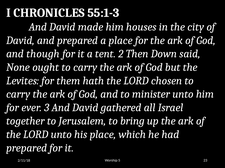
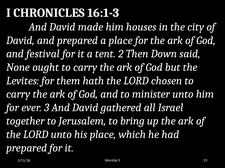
55:1-3: 55:1-3 -> 16:1-3 (103, 13)
though: though -> festival (43, 54)
